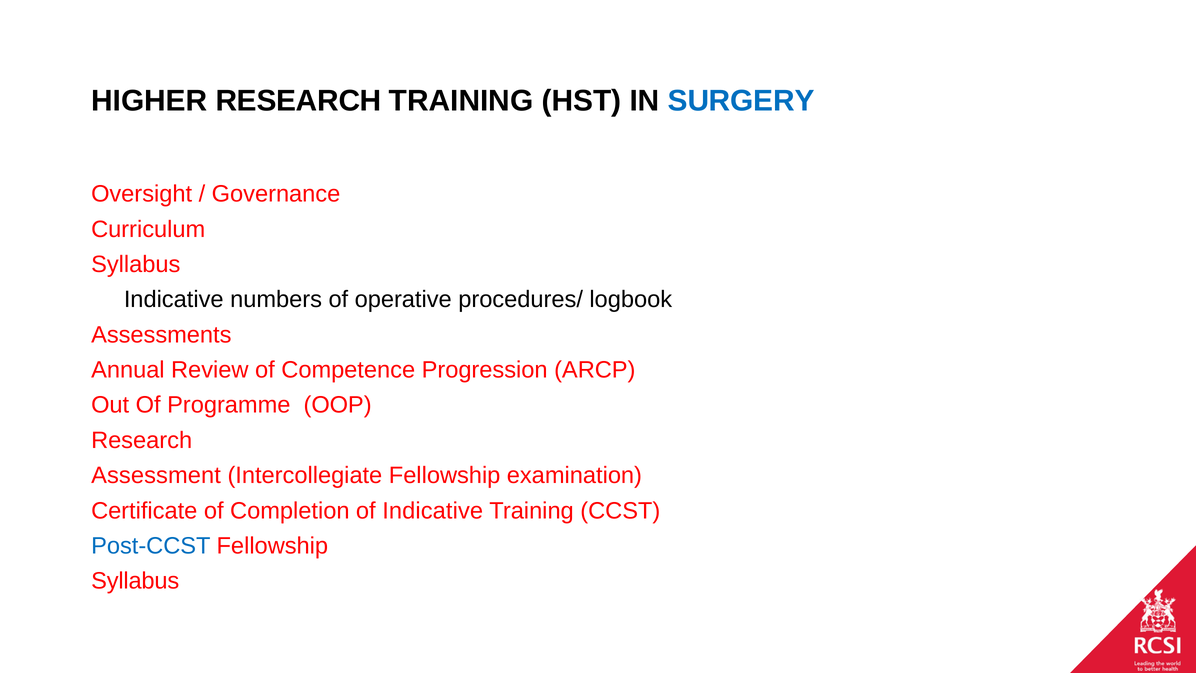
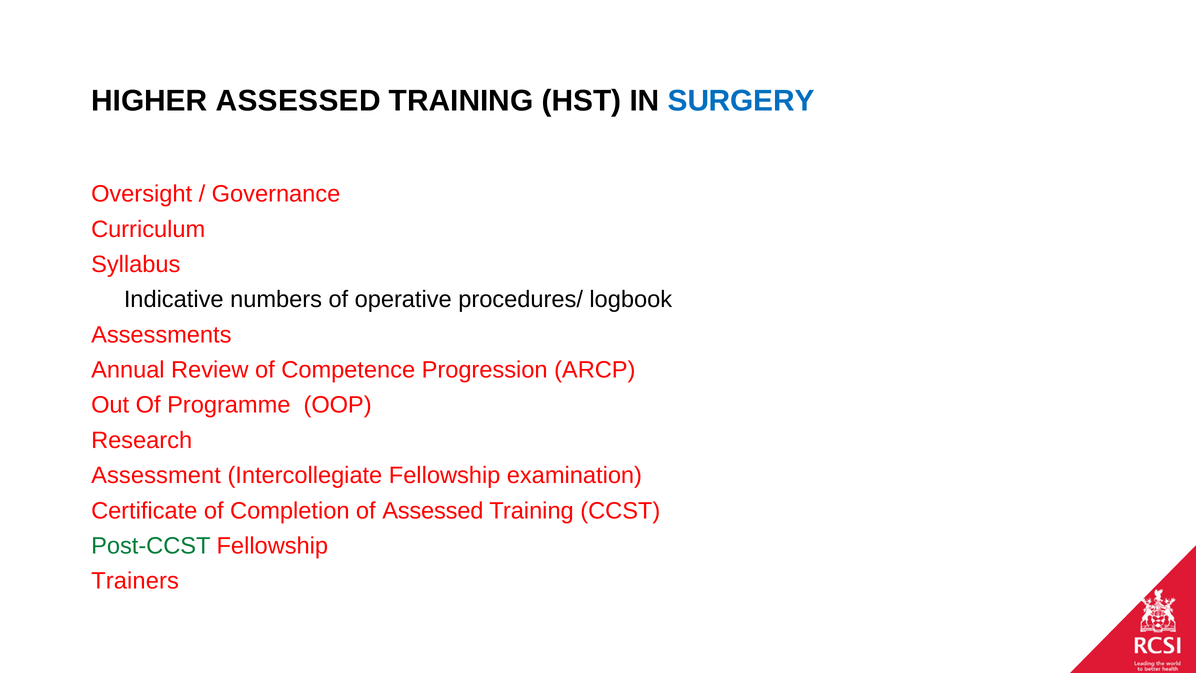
HIGHER RESEARCH: RESEARCH -> ASSESSED (298, 101)
of Indicative: Indicative -> Assessed (433, 511)
Post-CCST colour: blue -> green (151, 546)
Syllabus: Syllabus -> Trainers (135, 581)
